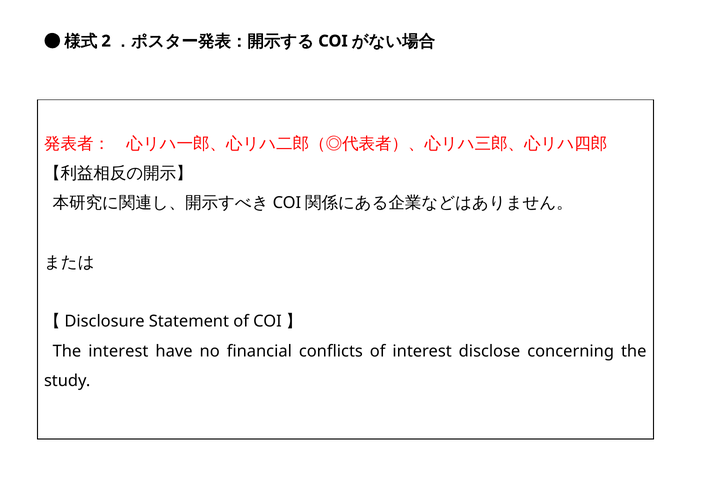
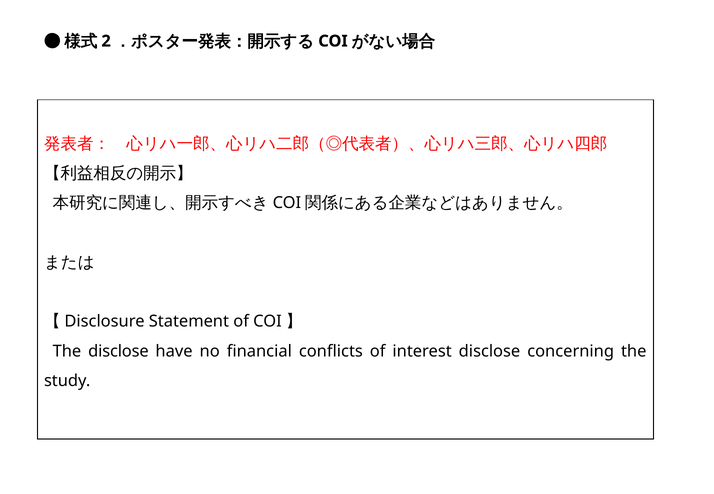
The interest: interest -> disclose (118, 351)
